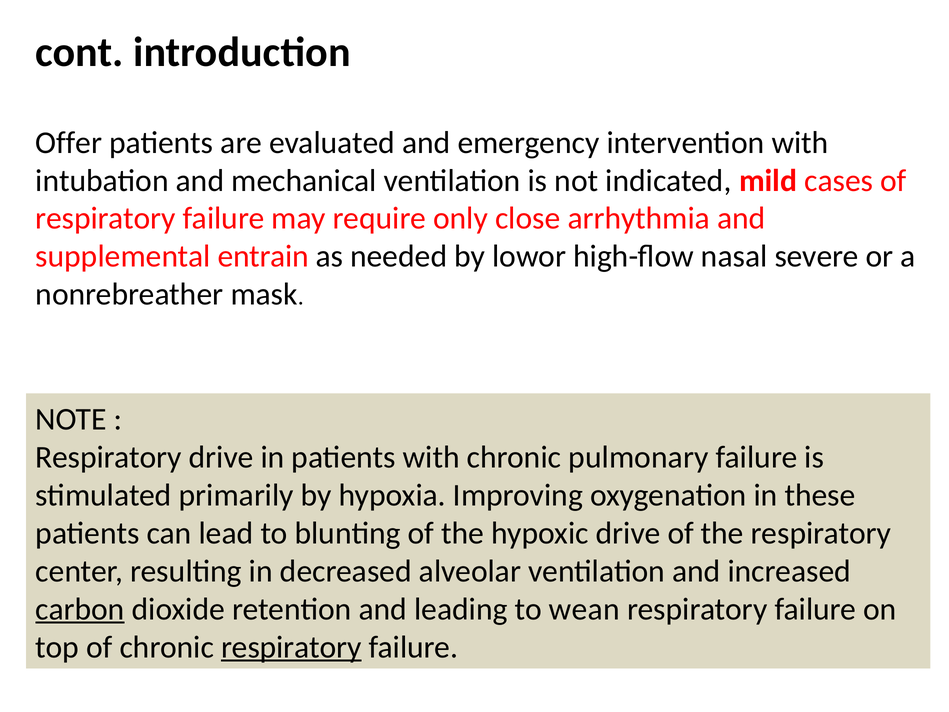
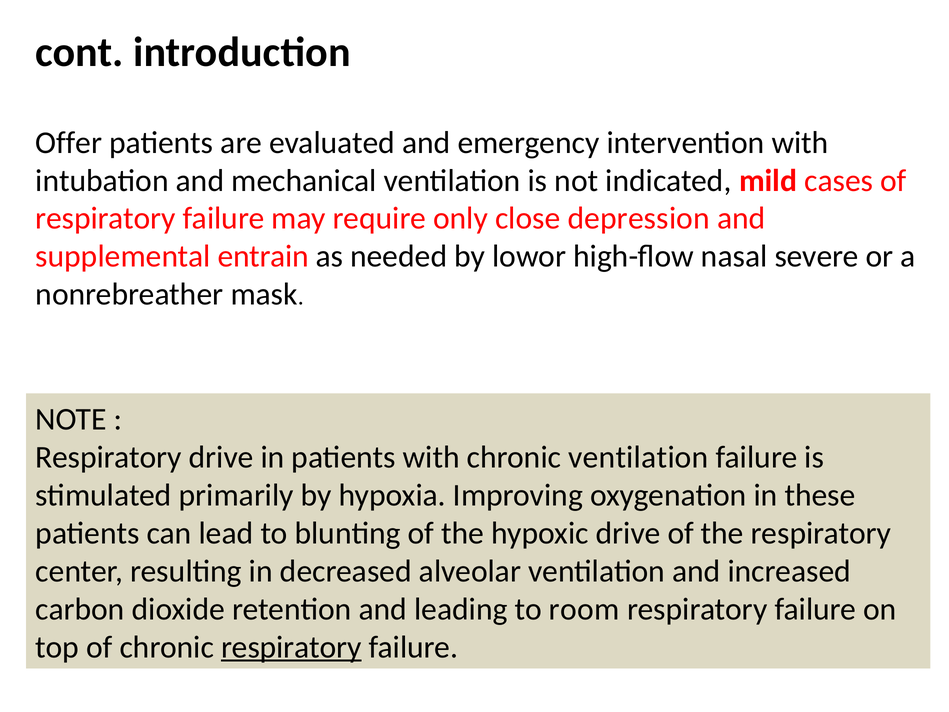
arrhythmia: arrhythmia -> depression (639, 218)
chronic pulmonary: pulmonary -> ventilation (638, 457)
carbon underline: present -> none (80, 609)
wean: wean -> room (584, 609)
